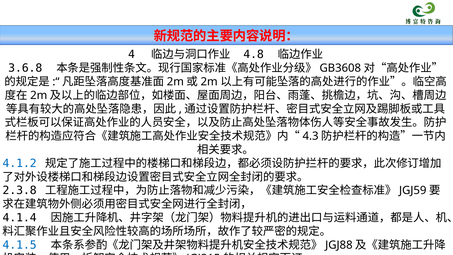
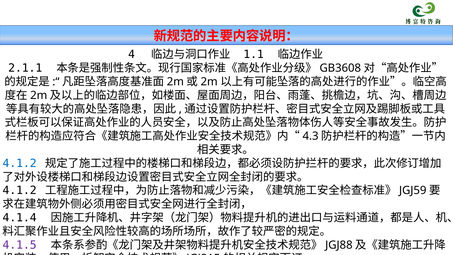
4.8: 4.8 -> 1.1 (254, 54)
3.6.8: 3.6.8 -> 2.1.1 (25, 68)
2.3.8: 2.3.8 -> 4.1.2 (20, 190)
4.1.5 colour: blue -> purple (20, 245)
